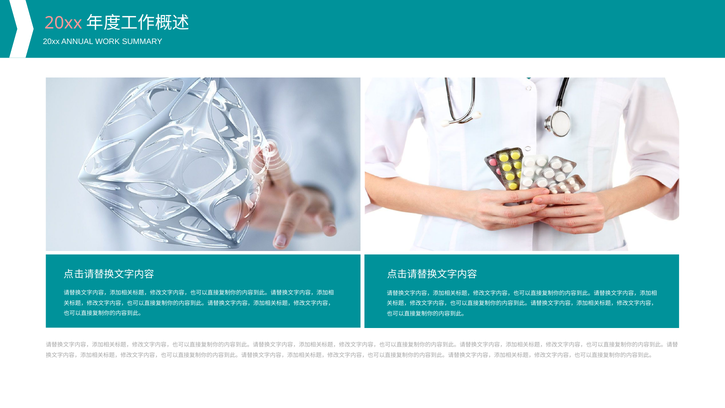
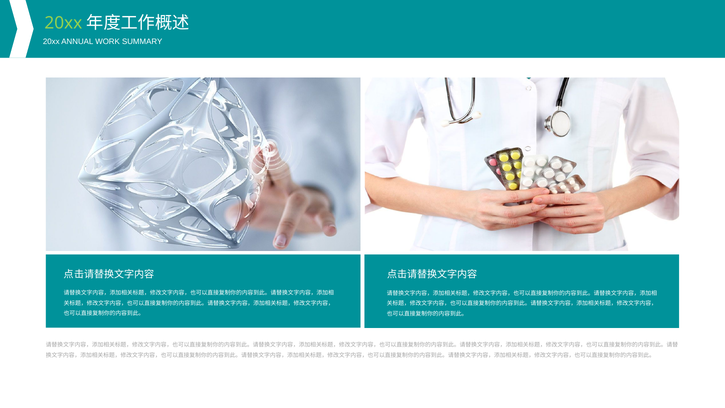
20xx colour: pink -> light green (63, 23)
